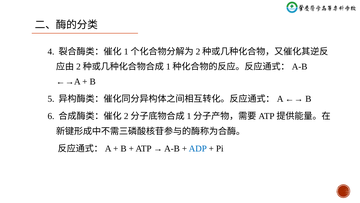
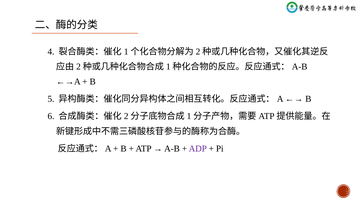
ADP colour: blue -> purple (198, 148)
